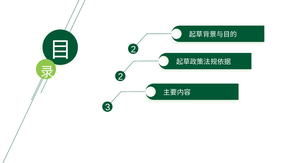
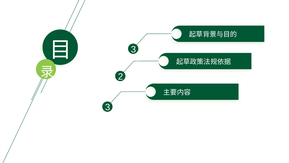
2: 2 -> 3 (133, 49)
